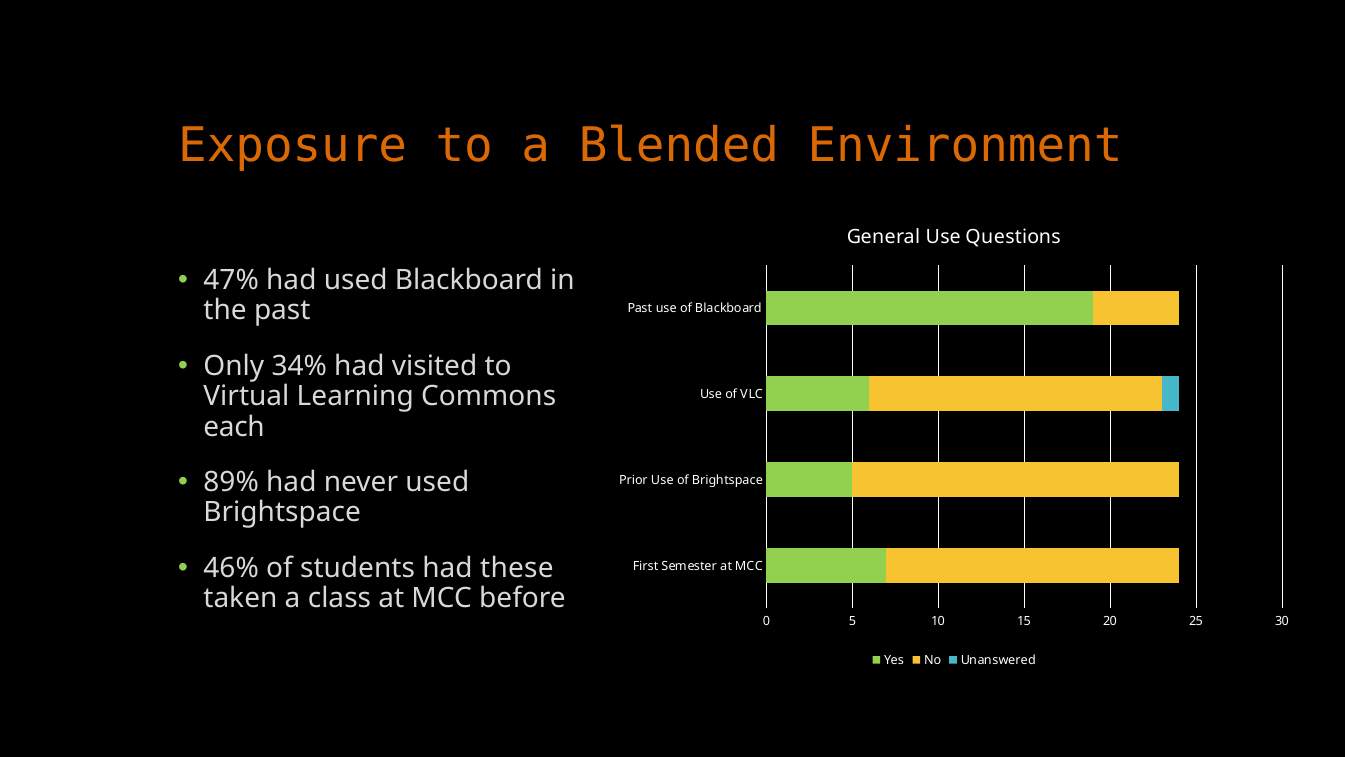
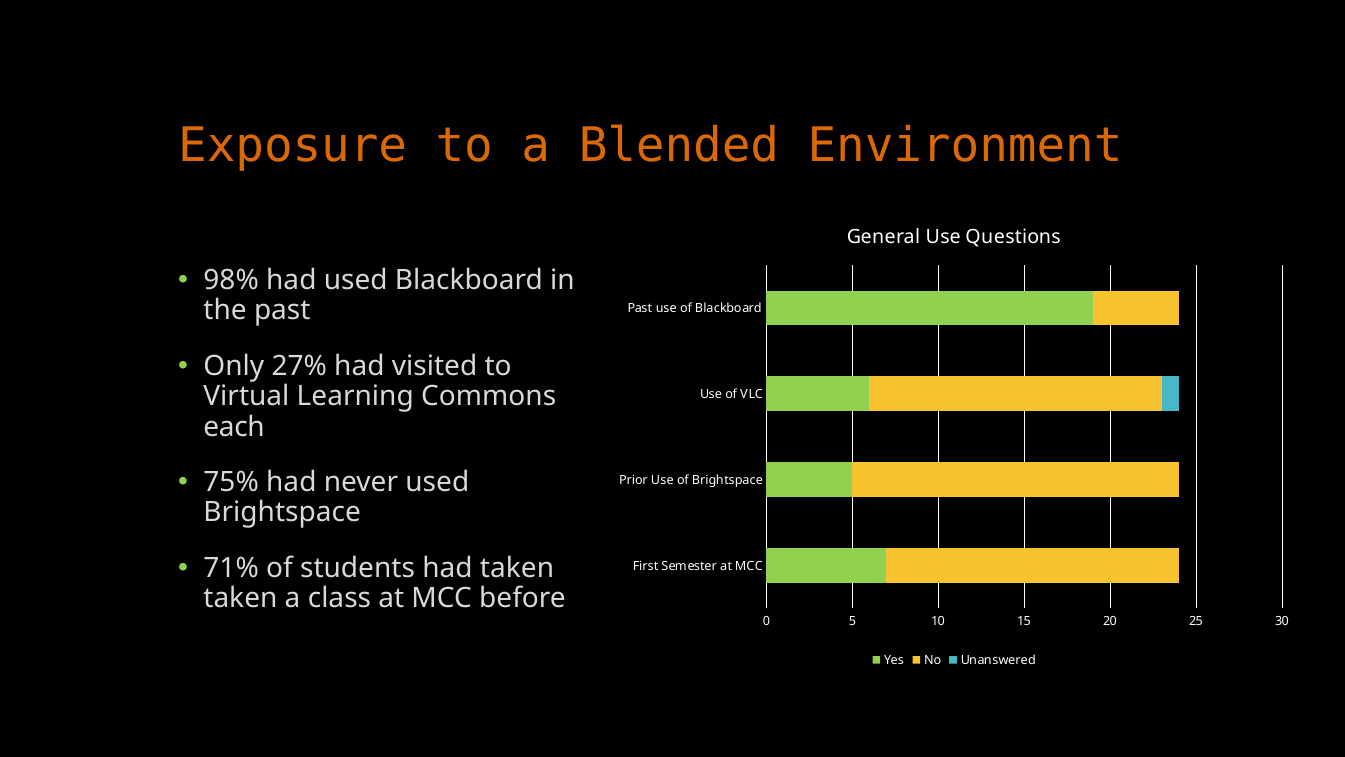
47%: 47% -> 98% (231, 280)
34%: 34% -> 27% (299, 366)
89%: 89% -> 75% (231, 482)
46%: 46% -> 71% (231, 568)
had these: these -> taken (517, 568)
